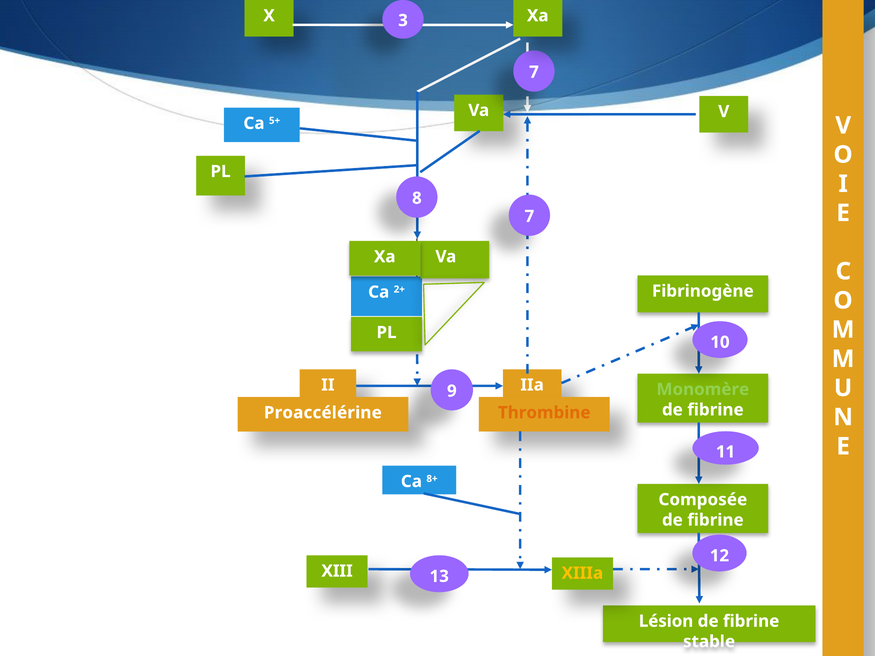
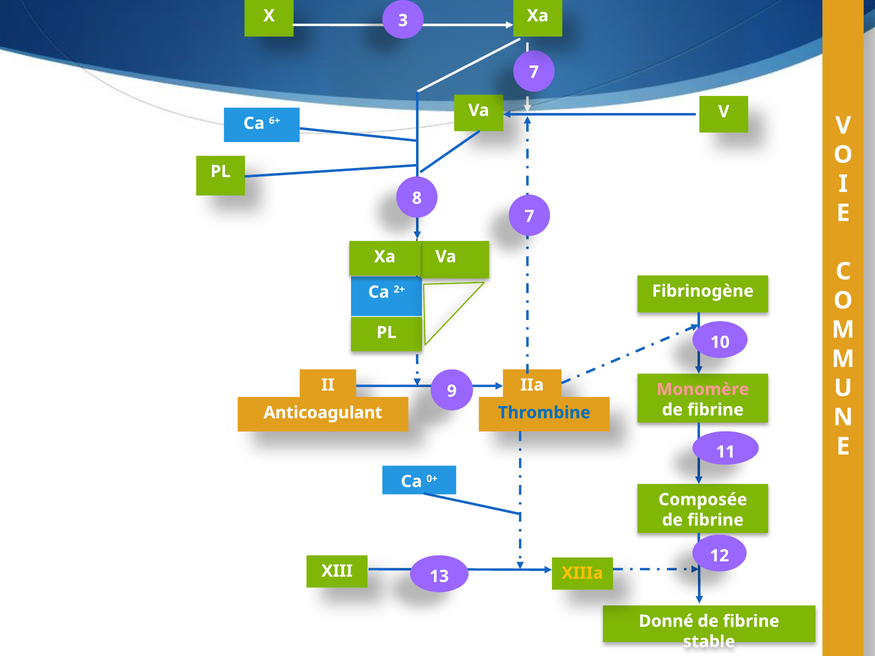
5+: 5+ -> 6+ (275, 121)
Monomère colour: light green -> pink (703, 390)
Proaccélérine: Proaccélérine -> Anticoagulant (323, 413)
Thrombine colour: orange -> blue (544, 413)
8+: 8+ -> 0+ (432, 479)
Lésion: Lésion -> Donné (666, 621)
